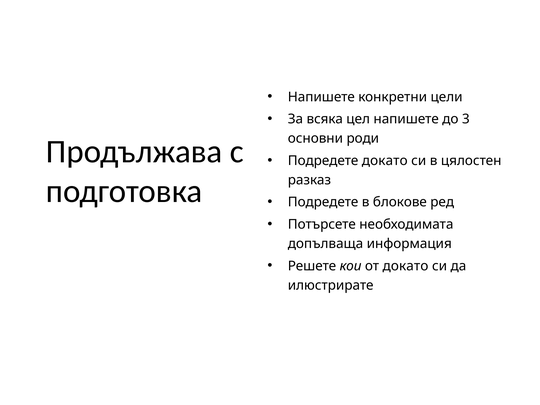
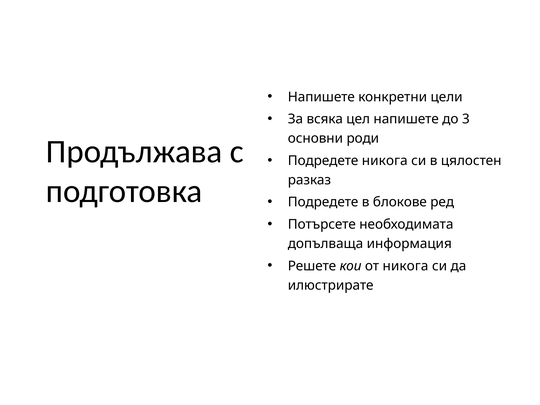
Подредете докато: докато -> никога (385, 161)
от докато: докато -> никога (405, 266)
